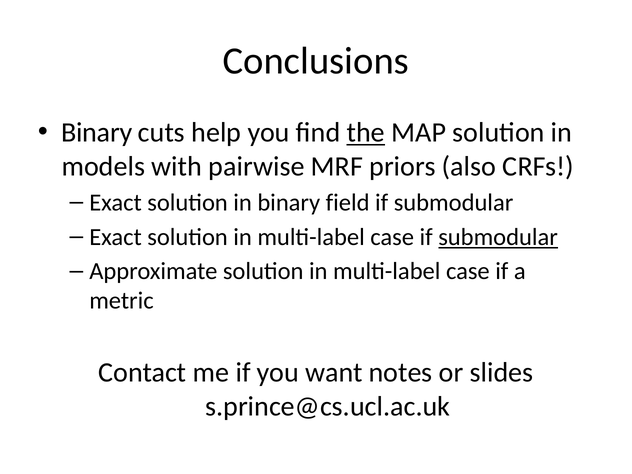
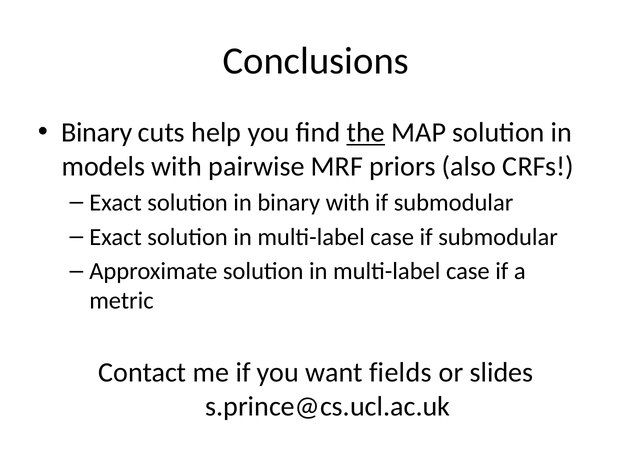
binary field: field -> with (348, 203)
submodular underline: present -> none (498, 237)
notes: notes -> fields (400, 373)
